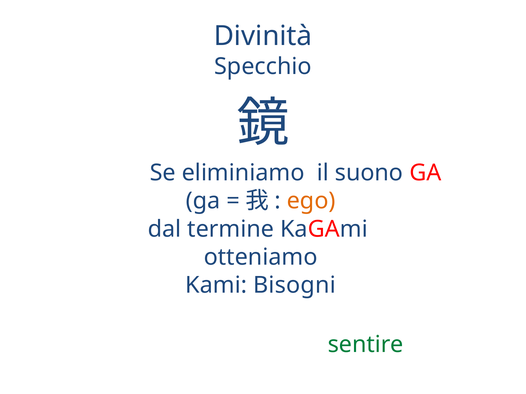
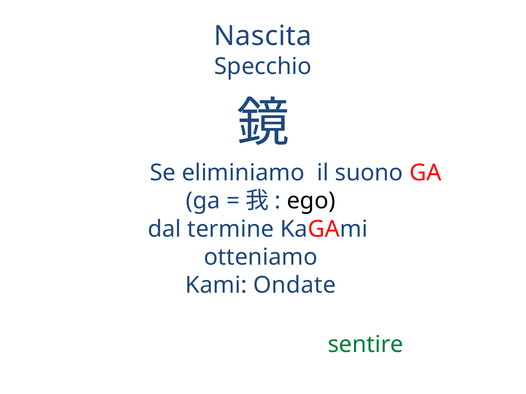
Divinità: Divinità -> Nascita (263, 36)
ego colour: orange -> black (311, 201)
Bisogni: Bisogni -> Ondate (294, 285)
